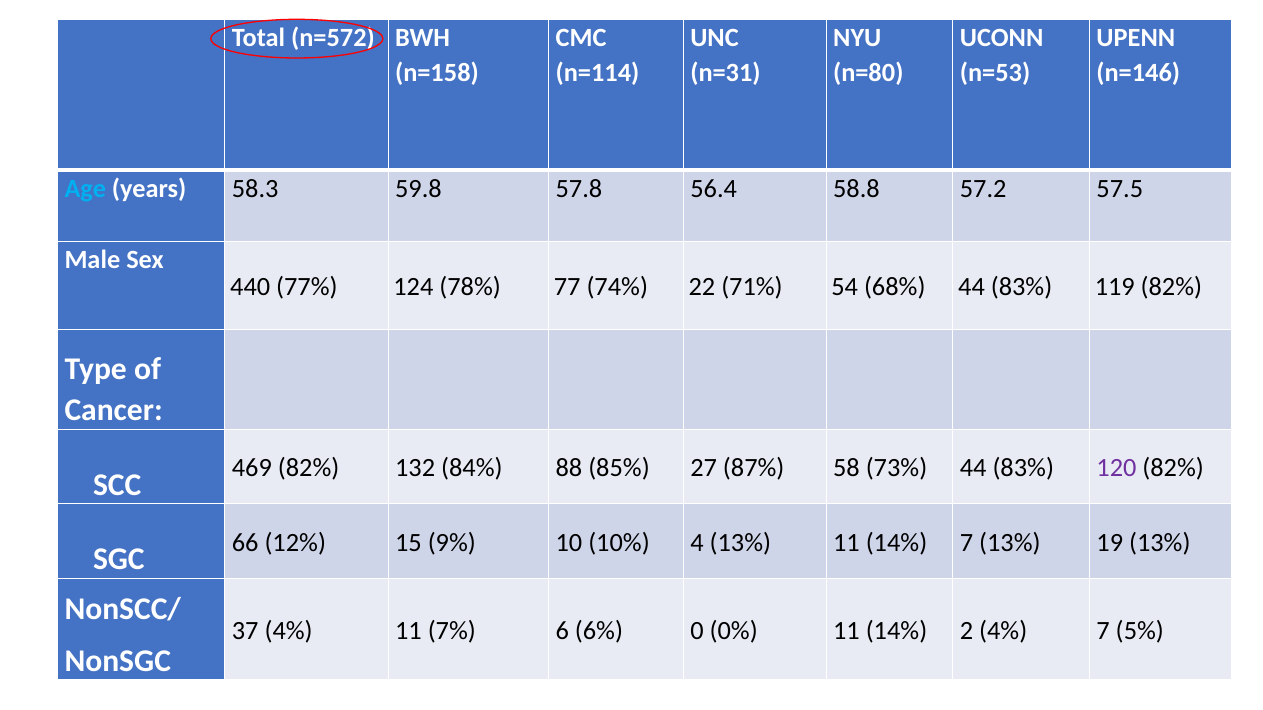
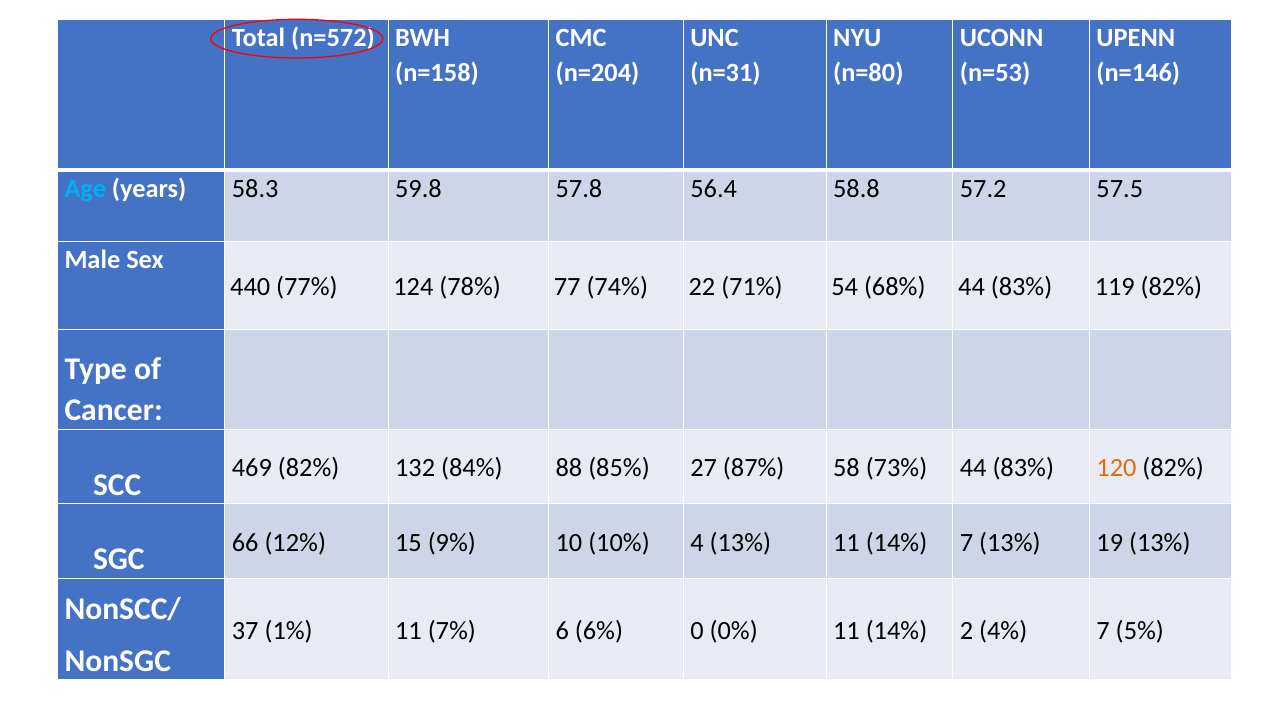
n=114: n=114 -> n=204 (597, 72)
120 colour: purple -> orange (1116, 468)
37 4%: 4% -> 1% (289, 631)
